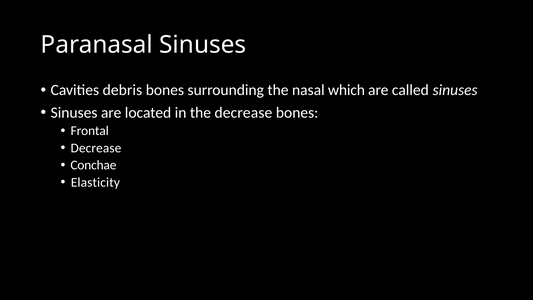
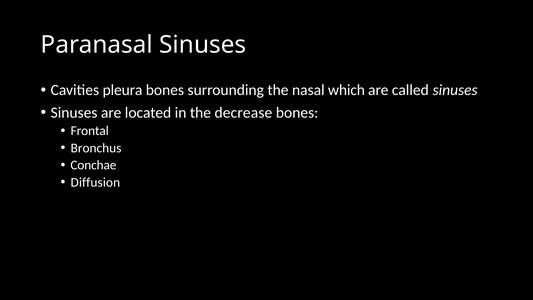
debris: debris -> pleura (123, 90)
Decrease: Decrease -> Bronchus (96, 148)
Elasticity: Elasticity -> Diffusion (95, 182)
